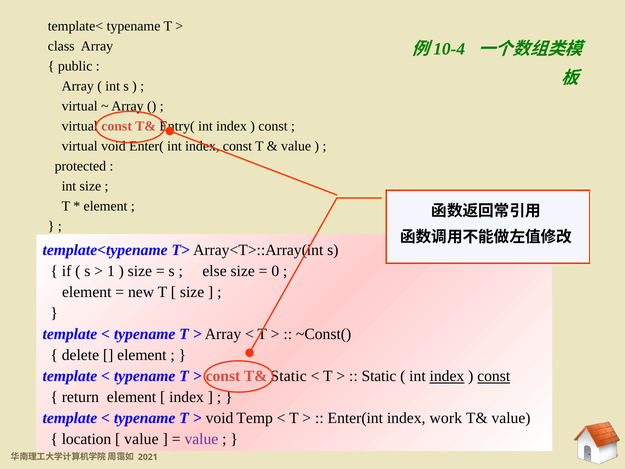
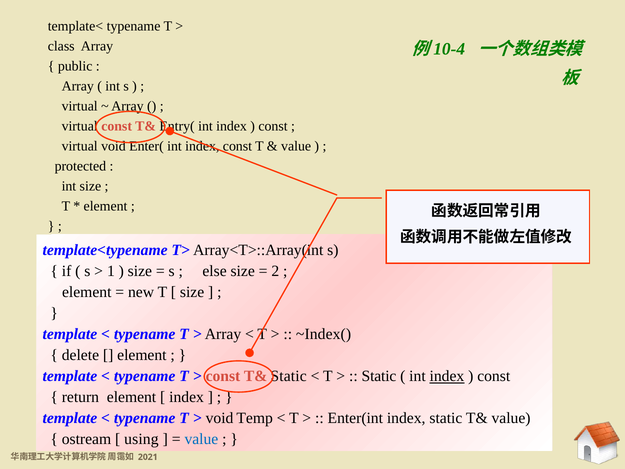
0: 0 -> 2 (275, 271)
~Const(: ~Const( -> ~Index( (324, 334)
const underline: present -> none (494, 376)
index work: work -> static (446, 418)
location: location -> ostream (86, 439)
value: value -> using (141, 439)
value colour: purple -> blue (201, 439)
